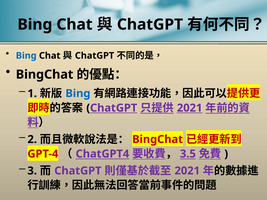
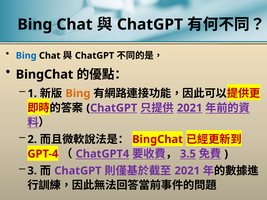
Bing colour: blue -> orange (78, 94)
